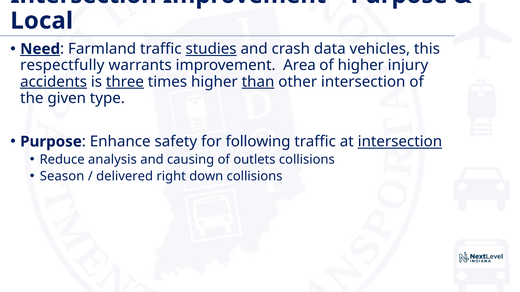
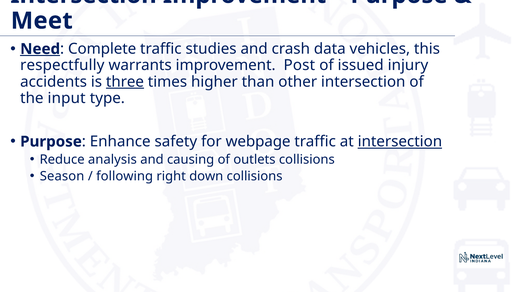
Local: Local -> Meet (42, 21)
Farmland: Farmland -> Complete (102, 49)
studies underline: present -> none (211, 49)
Area: Area -> Post (299, 65)
of higher: higher -> issued (361, 65)
accidents underline: present -> none (54, 82)
than underline: present -> none (258, 82)
given: given -> input (67, 98)
following: following -> webpage (258, 142)
delivered: delivered -> following (125, 176)
